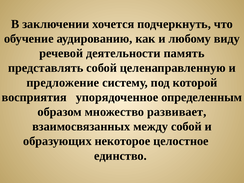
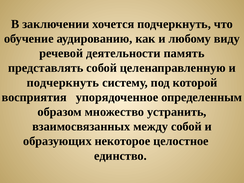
предложение: предложение -> подчеркнуть (63, 83)
развивает: развивает -> устранить (177, 112)
